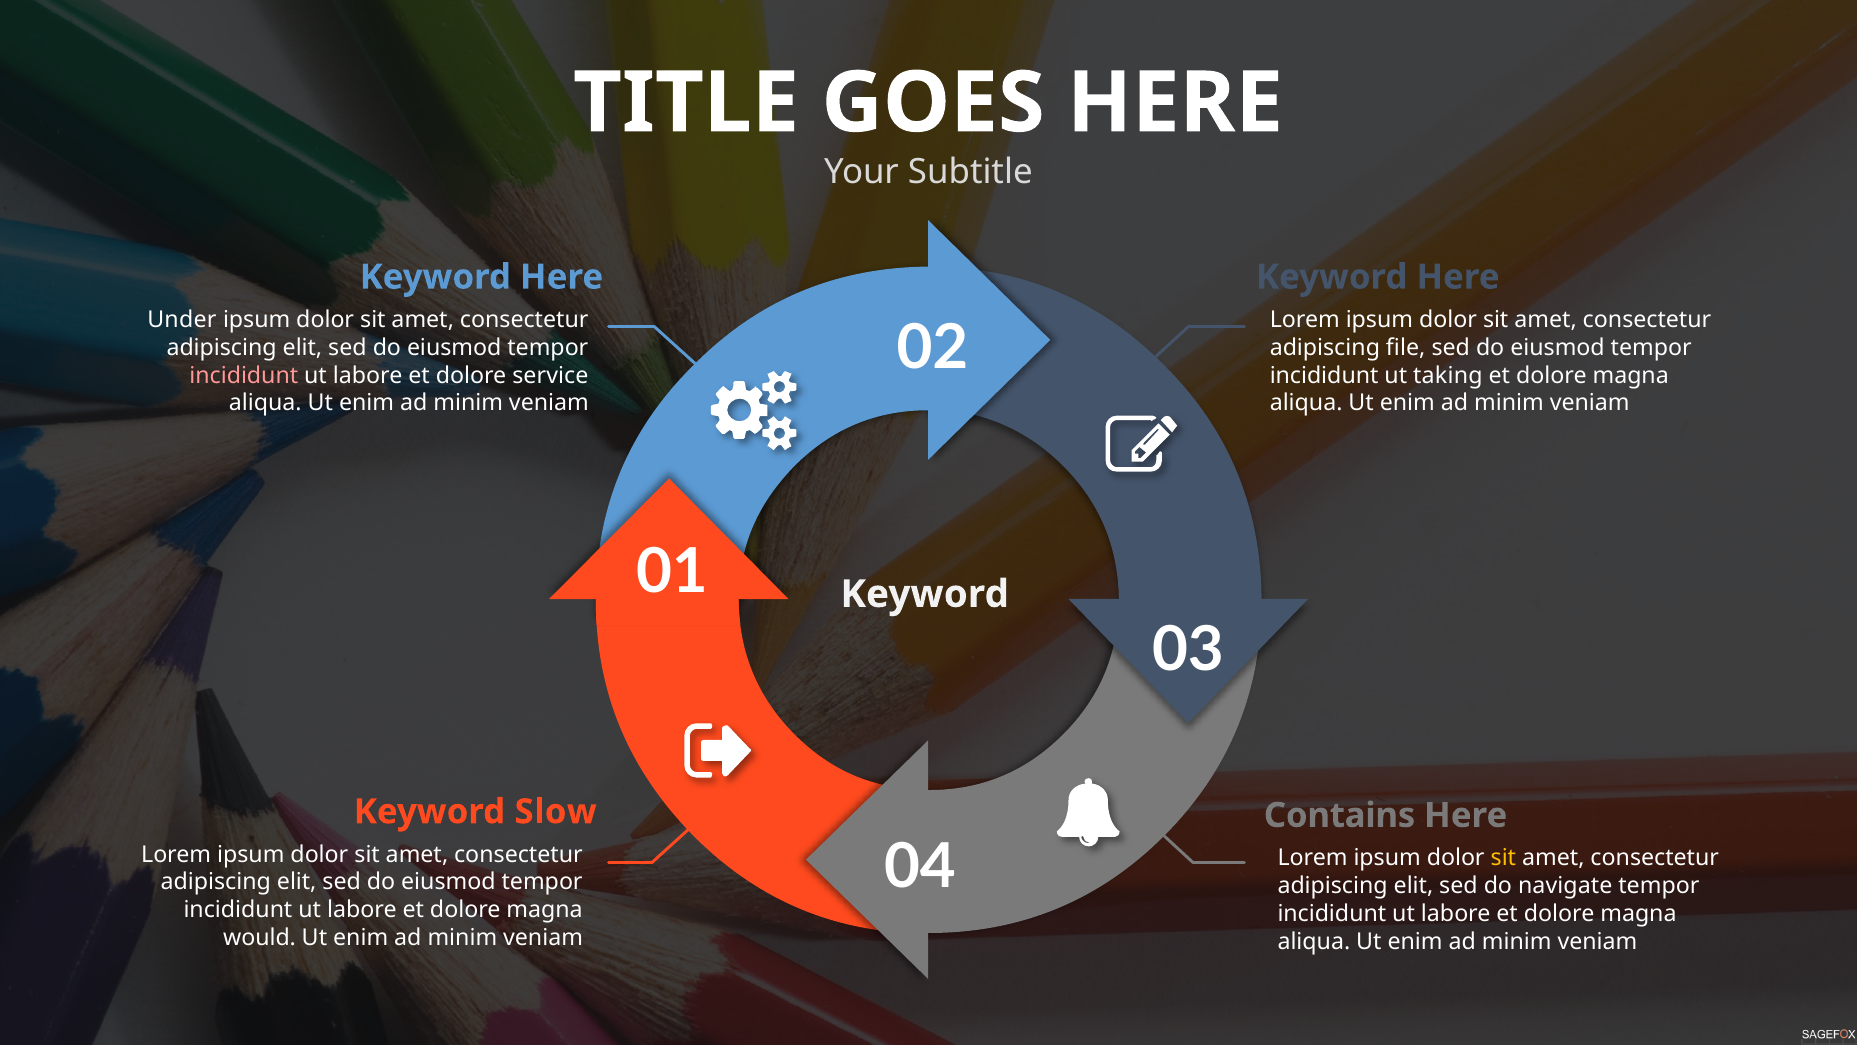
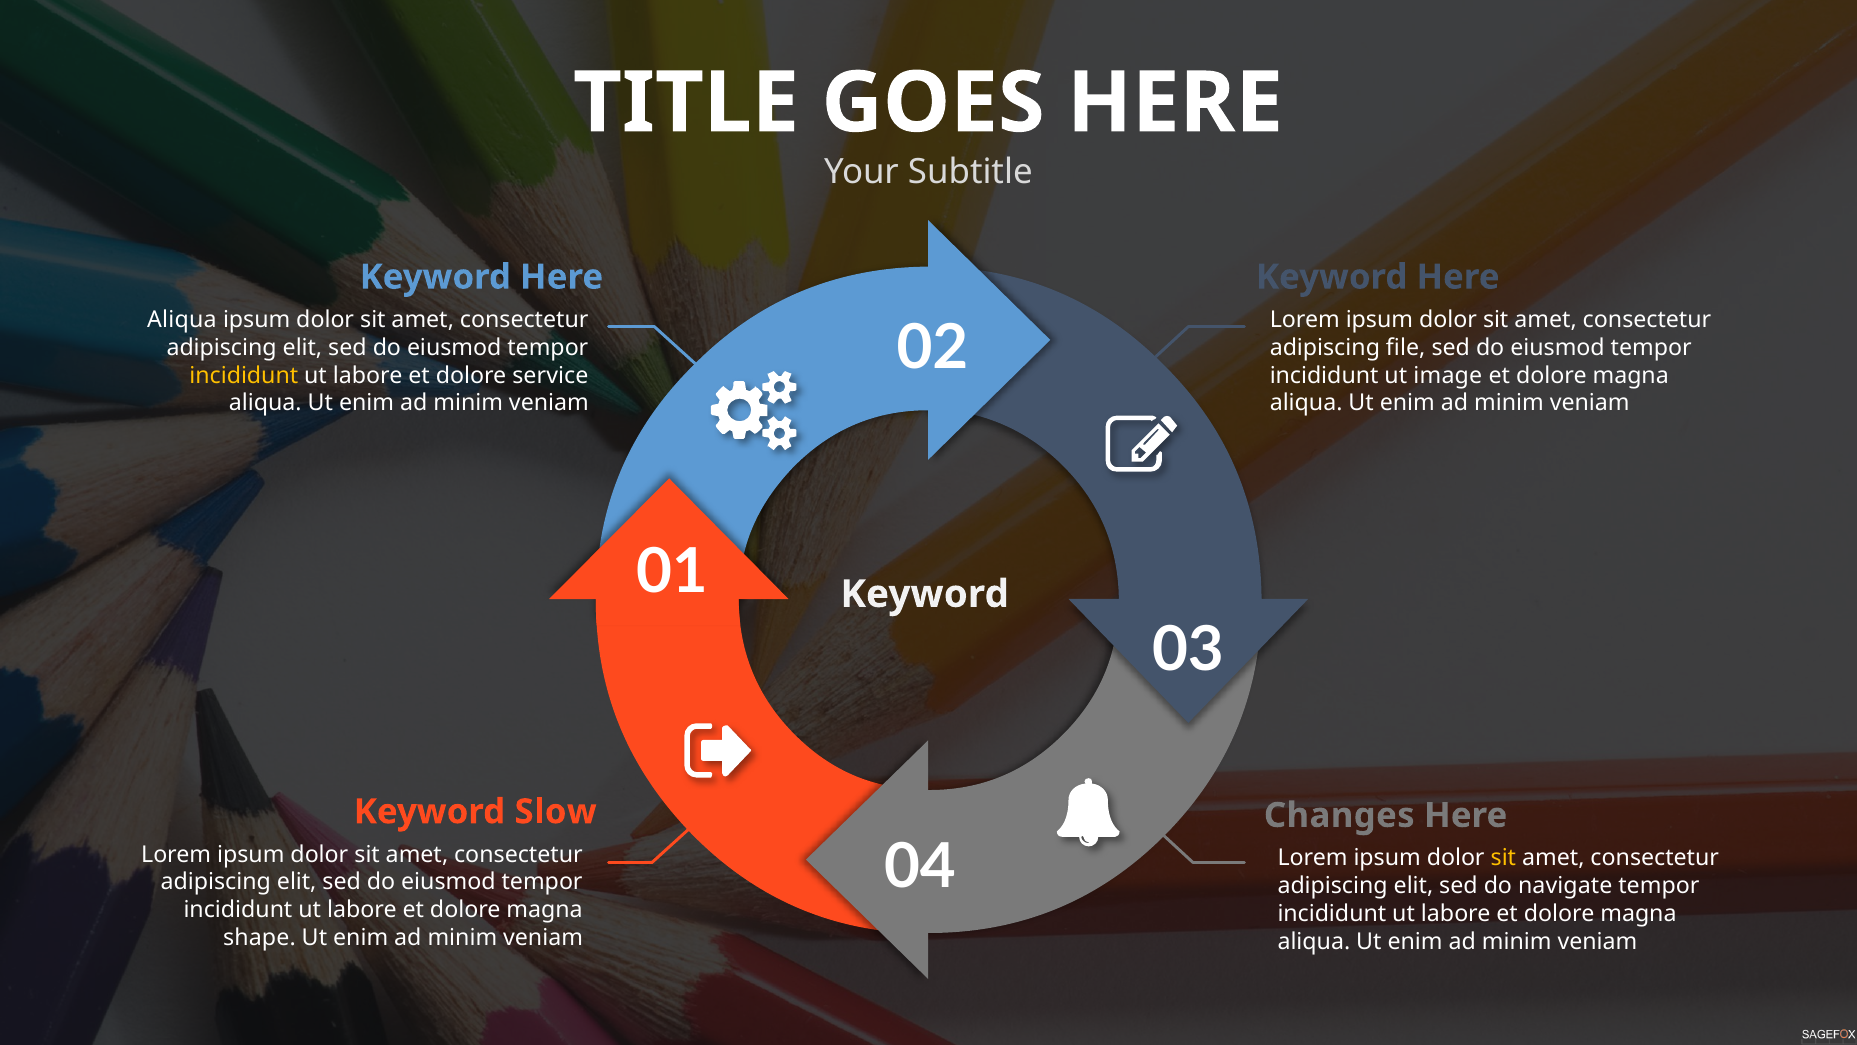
Under: Under -> Aliqua (182, 319)
incididunt colour: pink -> yellow (244, 375)
taking: taking -> image (1448, 375)
Contains: Contains -> Changes (1339, 815)
would: would -> shape (259, 938)
